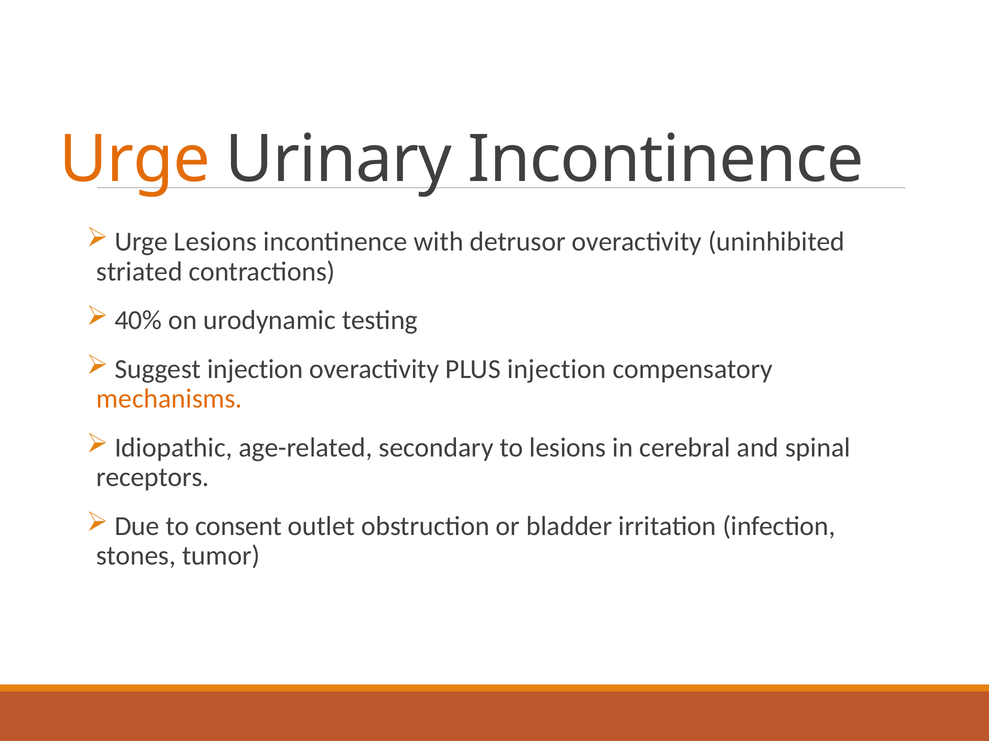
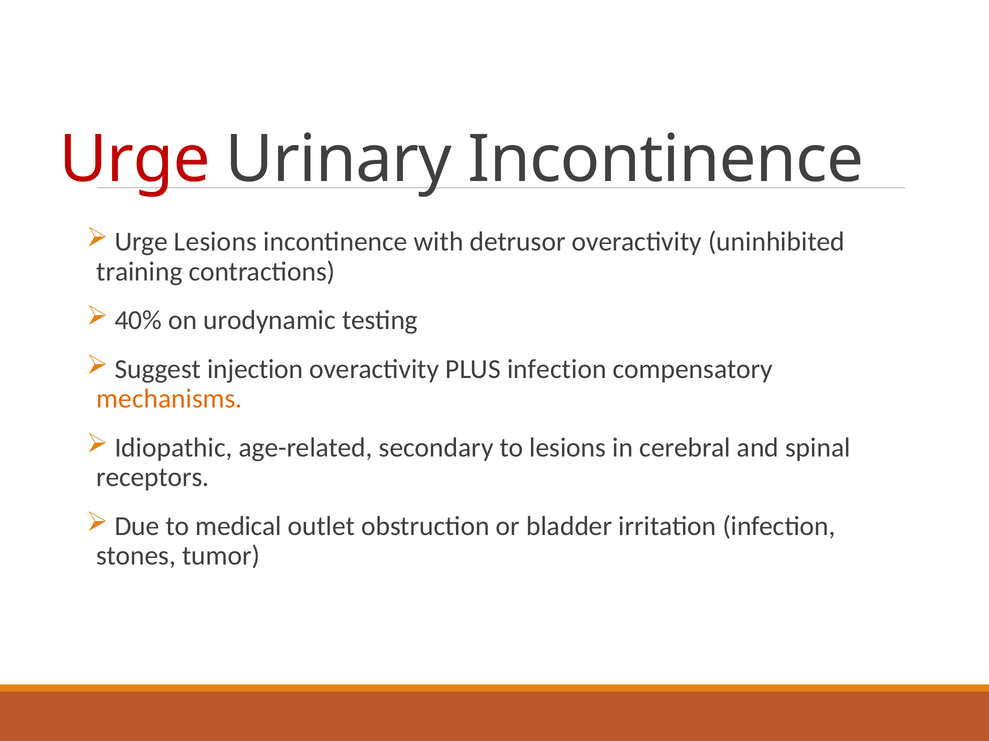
Urge colour: orange -> red (135, 160)
striated: striated -> training (139, 272)
PLUS injection: injection -> infection (557, 370)
consent: consent -> medical (239, 527)
